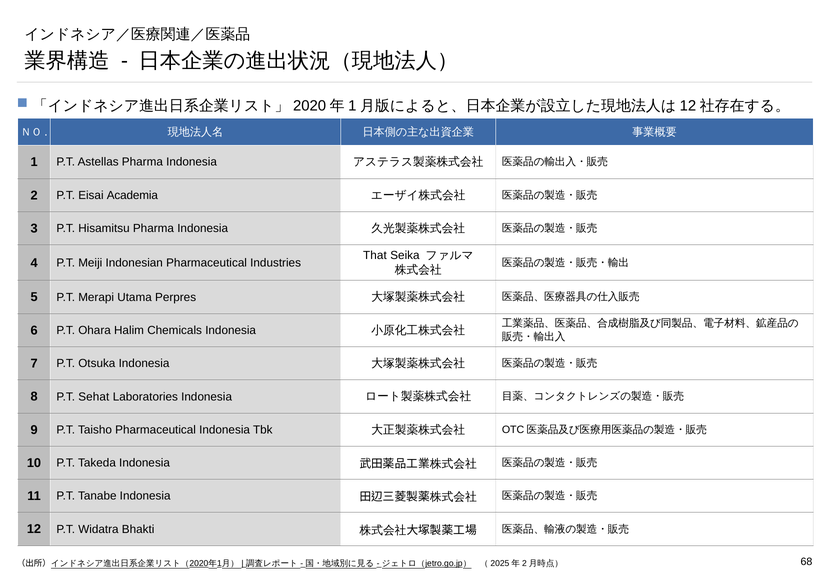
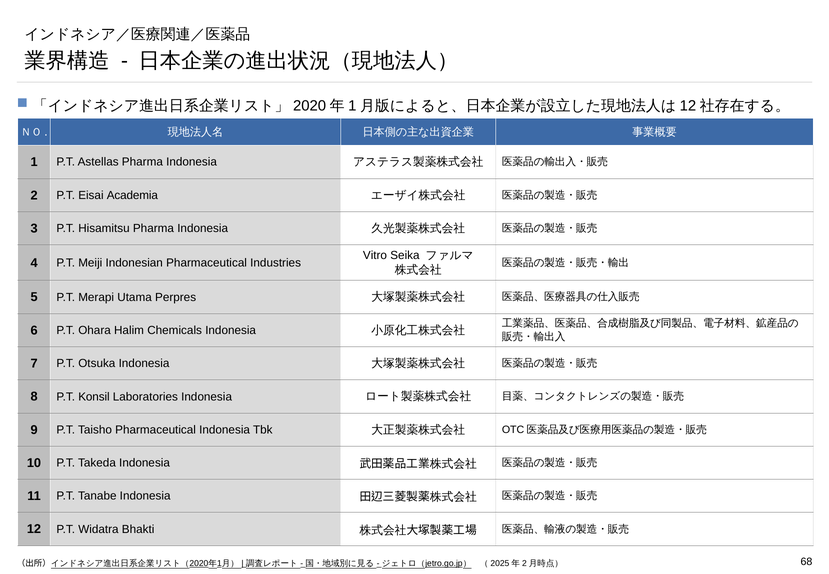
That: That -> Vitro (375, 255)
Sehat: Sehat -> Konsil (94, 397)
